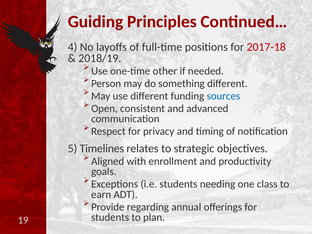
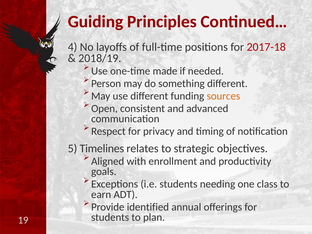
other: other -> made (165, 71)
sources colour: blue -> orange (223, 96)
regarding: regarding -> identified (148, 207)
